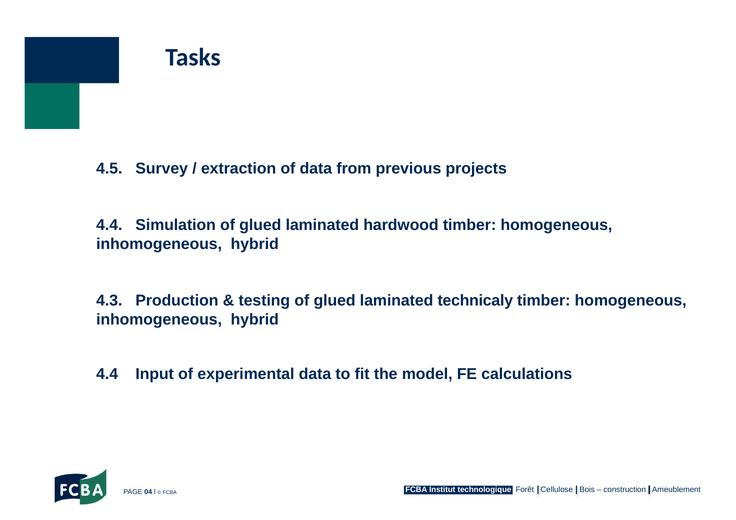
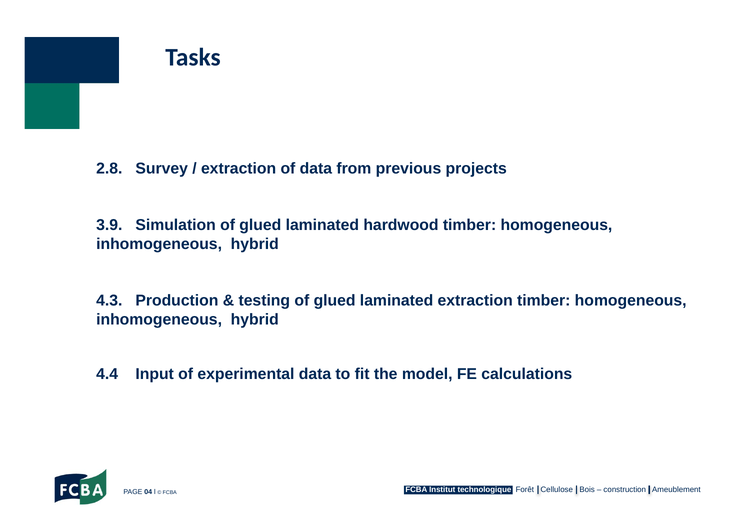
4.5: 4.5 -> 2.8 (109, 169)
4.4: 4.4 -> 3.9 (109, 225)
laminated technicaly: technicaly -> extraction (475, 301)
